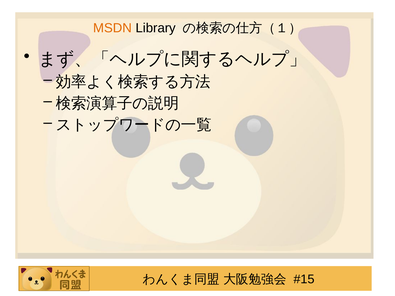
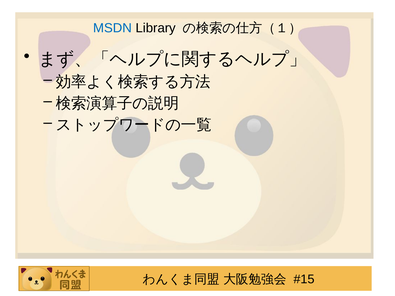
MSDN colour: orange -> blue (113, 28)
